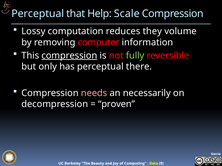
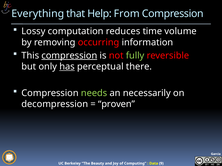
Perceptual: Perceptual -> Everything (38, 14)
Scale: Scale -> From (127, 14)
they: they -> time (152, 31)
computer: computer -> occurring (99, 42)
has underline: none -> present (67, 67)
needs colour: pink -> light green (94, 93)
